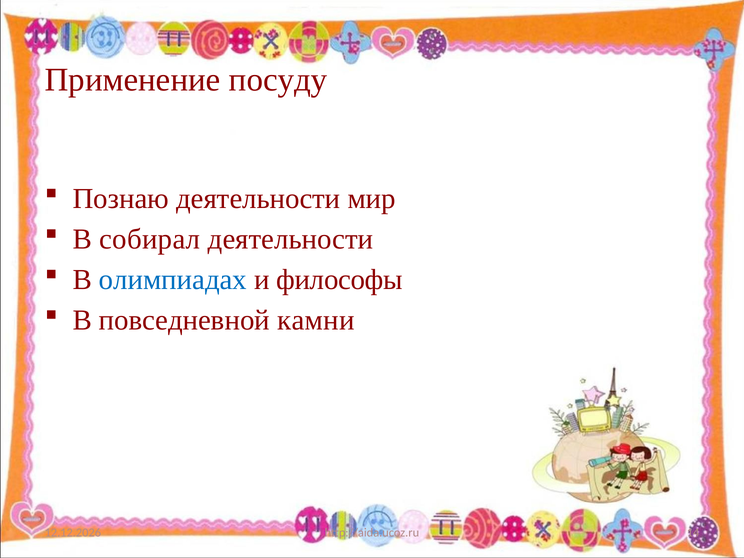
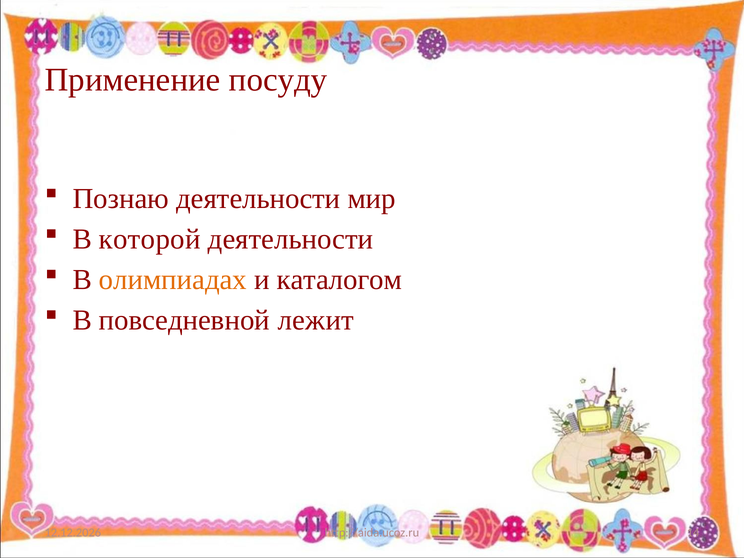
собирал: собирал -> которой (150, 239)
олимпиадах colour: blue -> orange (173, 280)
философы: философы -> каталогом (339, 280)
камни: камни -> лежит (316, 320)
